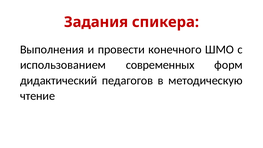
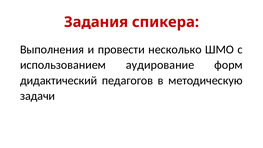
конечного: конечного -> несколько (175, 49)
современных: современных -> аудирование (160, 65)
чтение: чтение -> задачи (38, 96)
